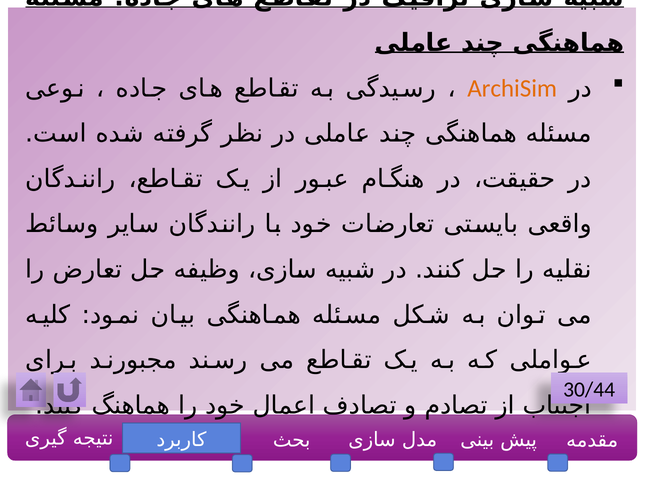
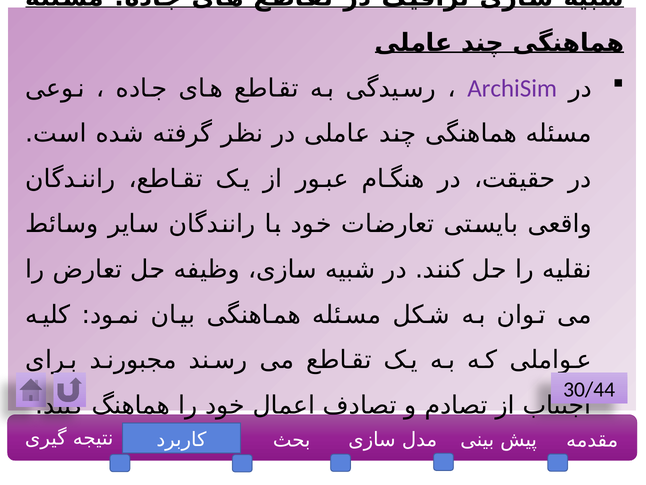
ArchiSim colour: orange -> purple (512, 88)
